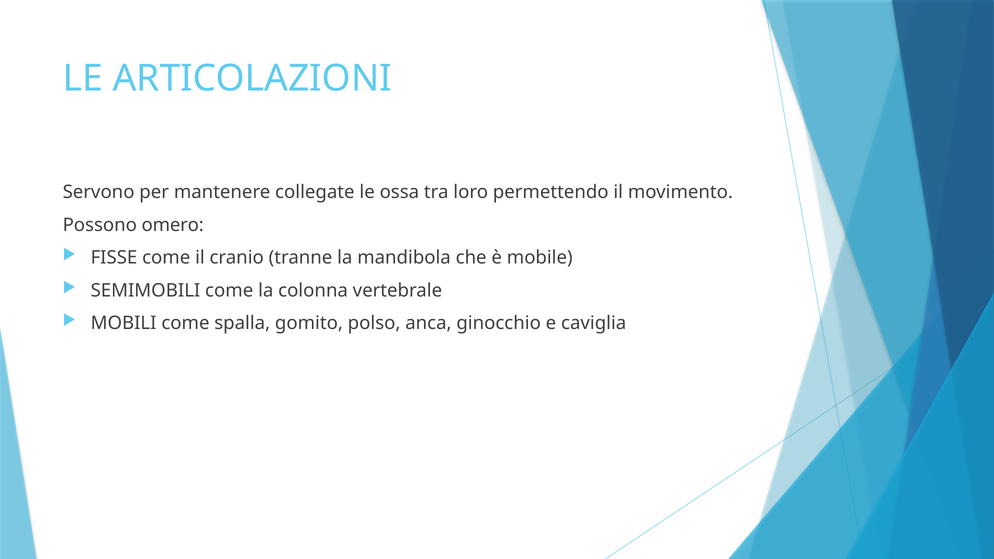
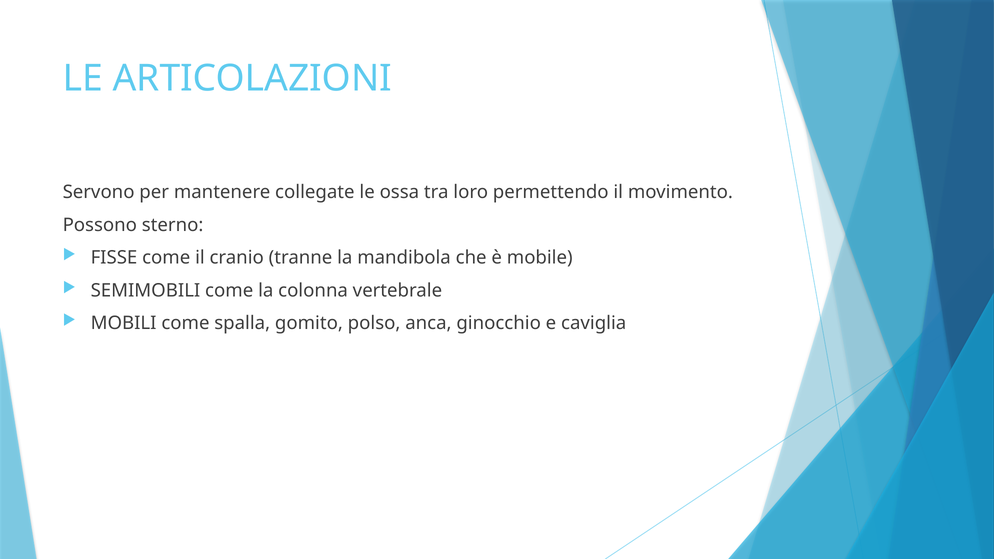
omero: omero -> sterno (173, 225)
